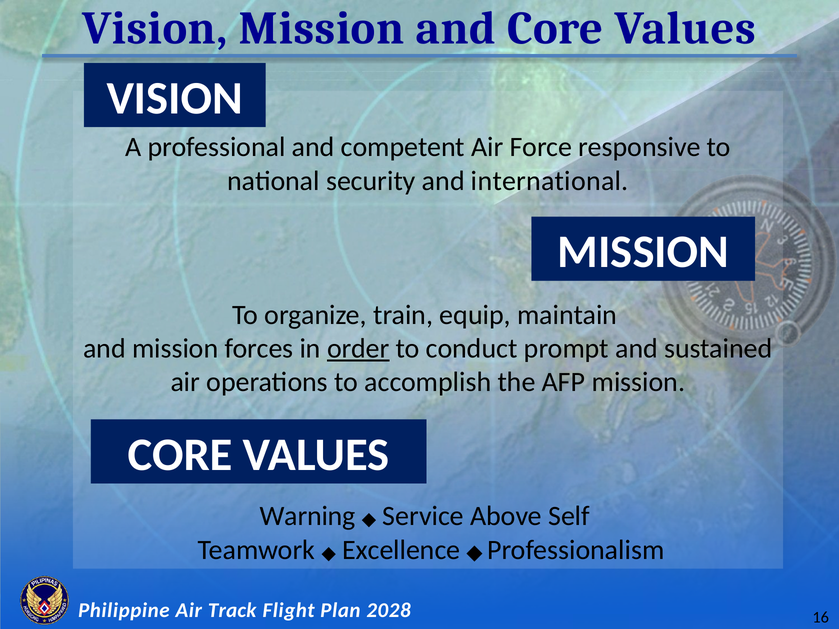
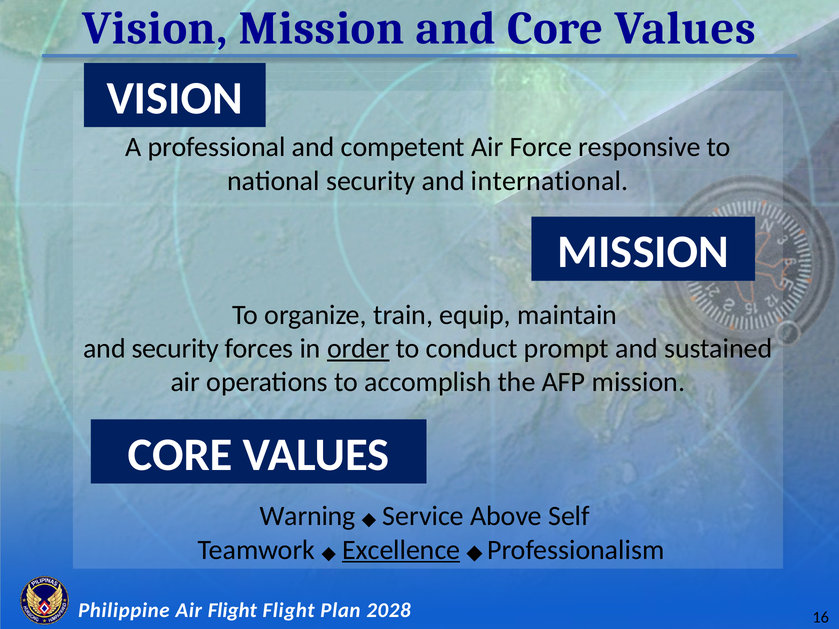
and mission: mission -> security (175, 349)
Excellence underline: none -> present (401, 550)
Air Track: Track -> Flight (232, 611)
